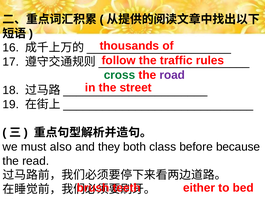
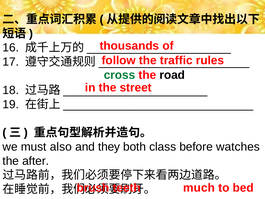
road colour: purple -> black (172, 75)
because: because -> watches (238, 147)
read: read -> after (36, 161)
either: either -> much (199, 188)
